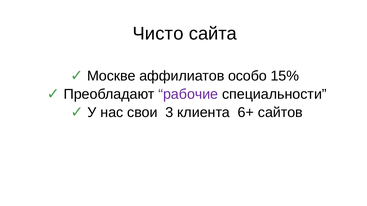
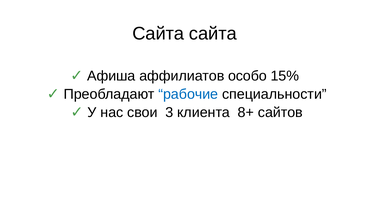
Чисто: Чисто -> Сайта (158, 34)
Москве: Москве -> Афиша (111, 76)
рабочие colour: purple -> blue (188, 94)
6+: 6+ -> 8+ (246, 113)
